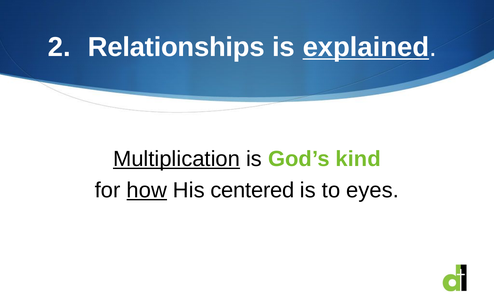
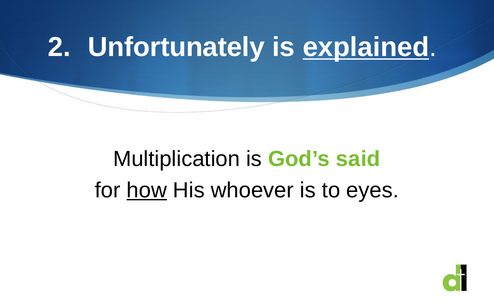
Relationships: Relationships -> Unfortunately (176, 47)
Multiplication underline: present -> none (177, 159)
kind: kind -> said (358, 159)
centered: centered -> whoever (252, 191)
